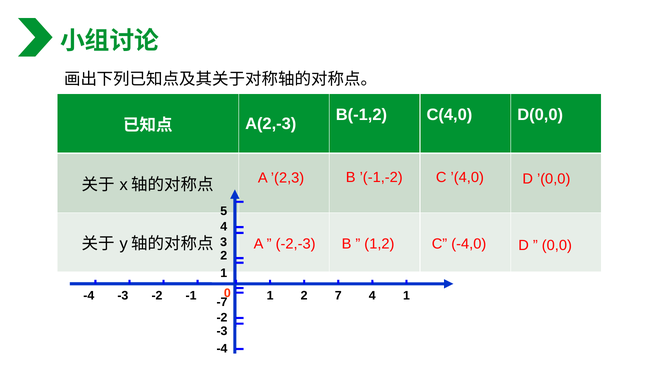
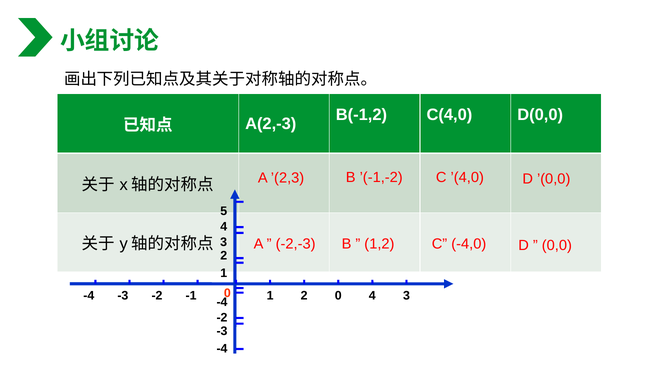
2 7: 7 -> 0 (338, 296)
4 1: 1 -> 3 (406, 296)
-7: -7 -> -4 (222, 302)
